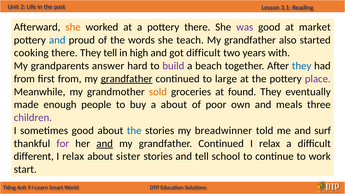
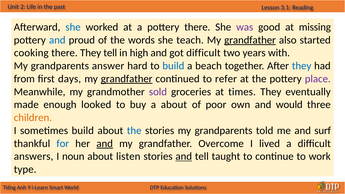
she colour: orange -> blue (73, 27)
market: market -> missing (315, 27)
grandfather underline: none -> present (250, 40)
build colour: purple -> blue (173, 66)
first from: from -> days (70, 79)
large: large -> refer (226, 79)
sold colour: orange -> purple (158, 92)
found: found -> times (242, 92)
people: people -> looked (96, 105)
meals: meals -> would (289, 105)
children colour: purple -> orange (33, 118)
sometimes good: good -> build (83, 131)
stories my breadwinner: breadwinner -> grandparents (224, 131)
for colour: purple -> blue (63, 143)
Continued: Continued -> Overcome (221, 143)
relax: relax -> lived (270, 143)
different: different -> answers (34, 156)
relax: relax -> noun (73, 156)
sister: sister -> listen (128, 156)
and underline: none -> present (184, 156)
school: school -> taught (226, 156)
start: start -> type (25, 169)
